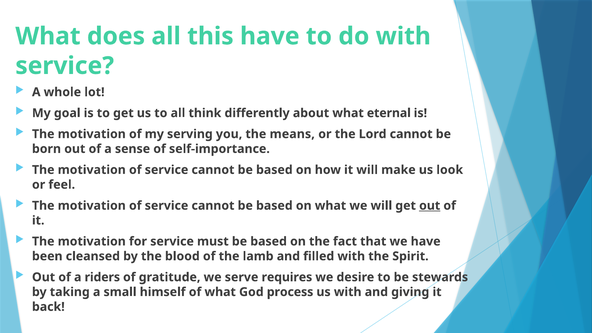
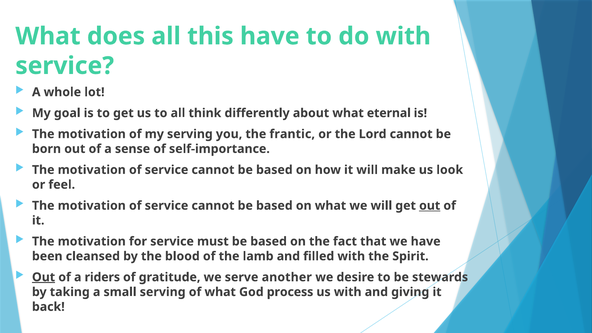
means: means -> frantic (292, 134)
Out underline: none -> present (44, 277)
requires: requires -> another (287, 277)
small himself: himself -> serving (163, 292)
